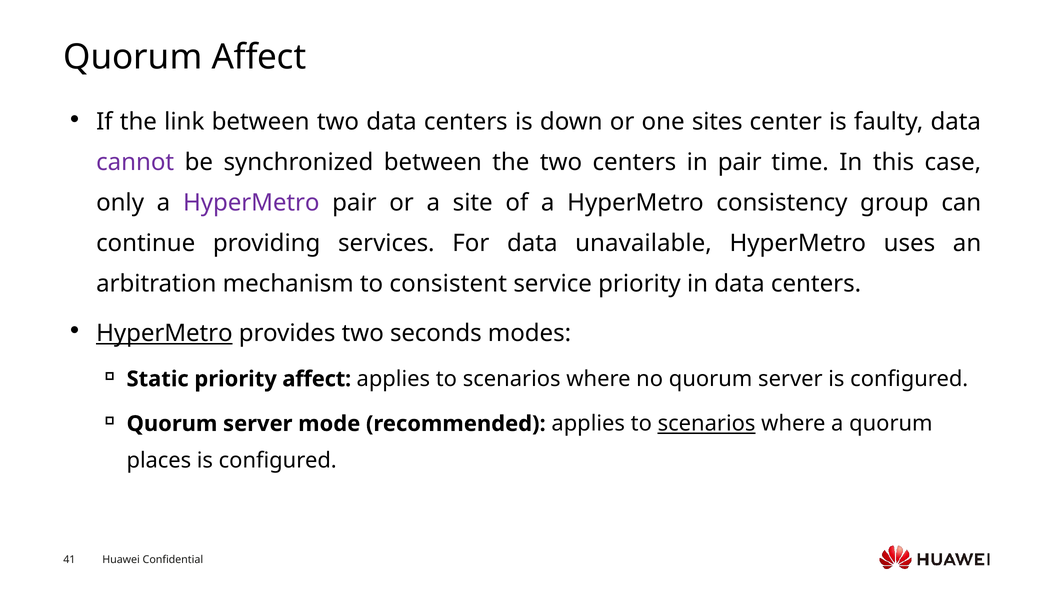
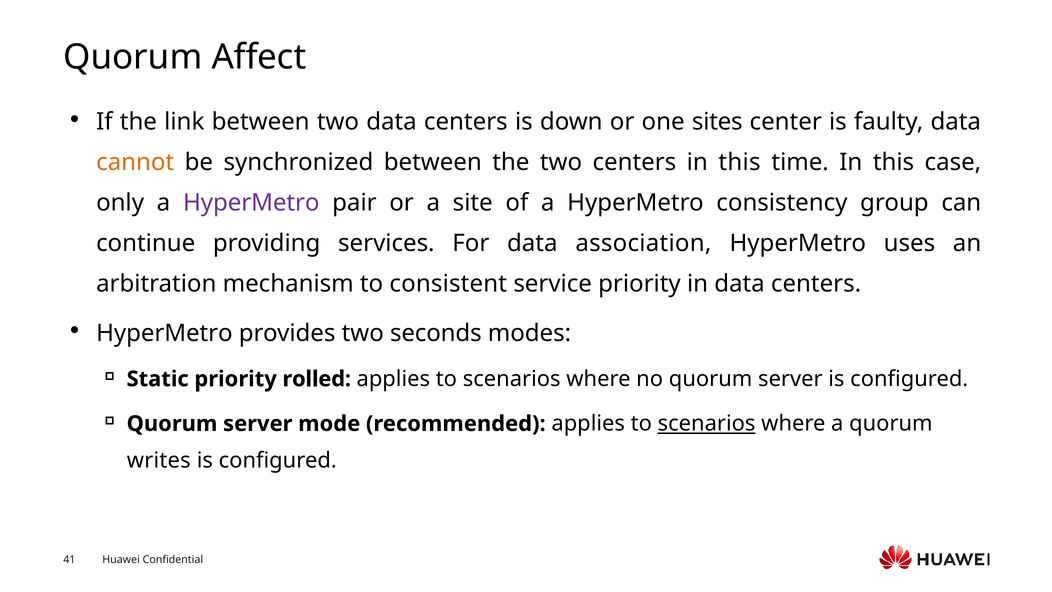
cannot colour: purple -> orange (135, 162)
centers in pair: pair -> this (740, 162)
unavailable: unavailable -> association (643, 243)
HyperMetro underline: present -> none (164, 333)
priority affect: affect -> rolled (317, 379)
places: places -> writes (159, 460)
